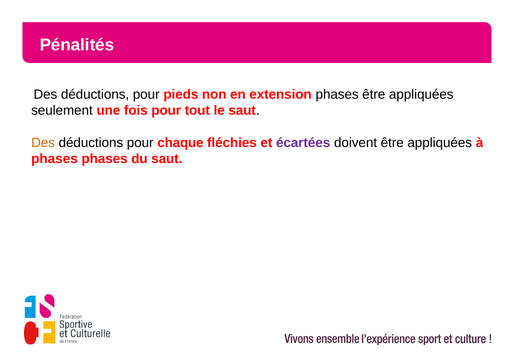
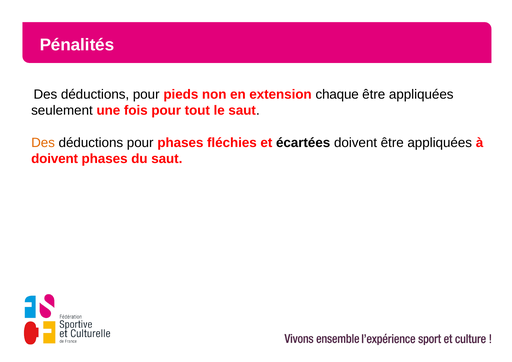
extension phases: phases -> chaque (337, 95)
pour chaque: chaque -> phases (180, 143)
écartées colour: purple -> black (303, 143)
phases: phases -> doivent (55, 159)
